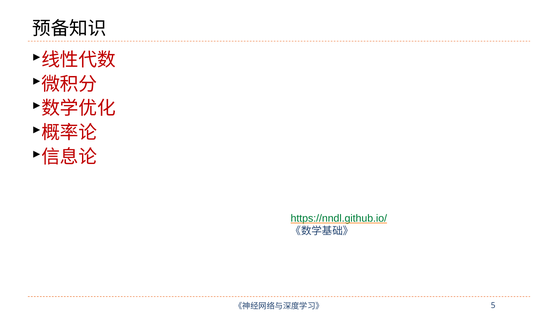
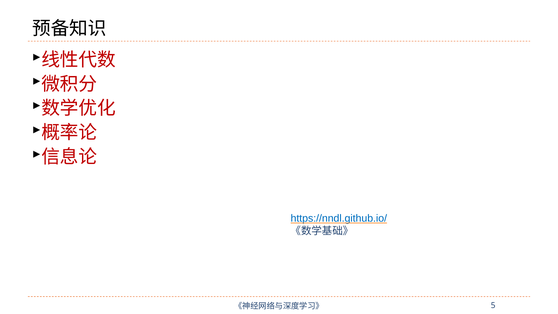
https://nndl.github.io/ colour: green -> blue (339, 218)
